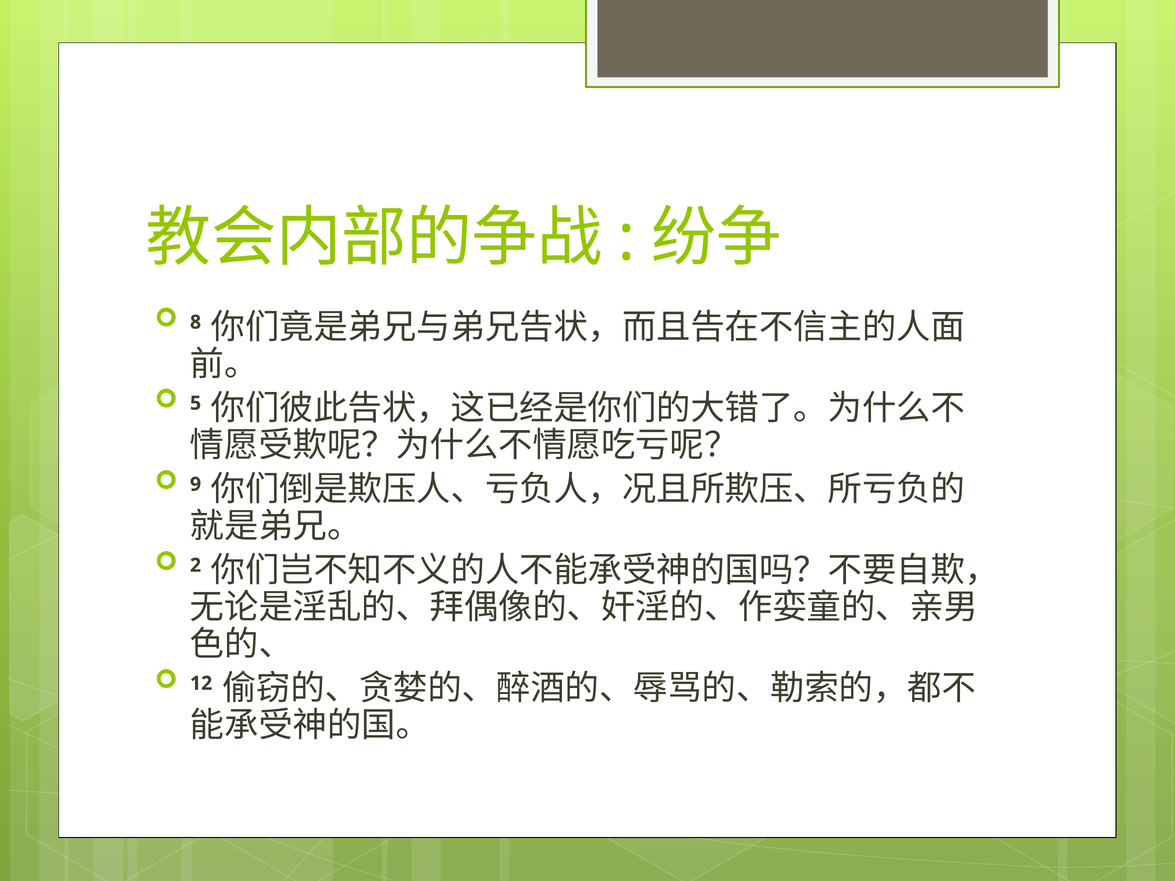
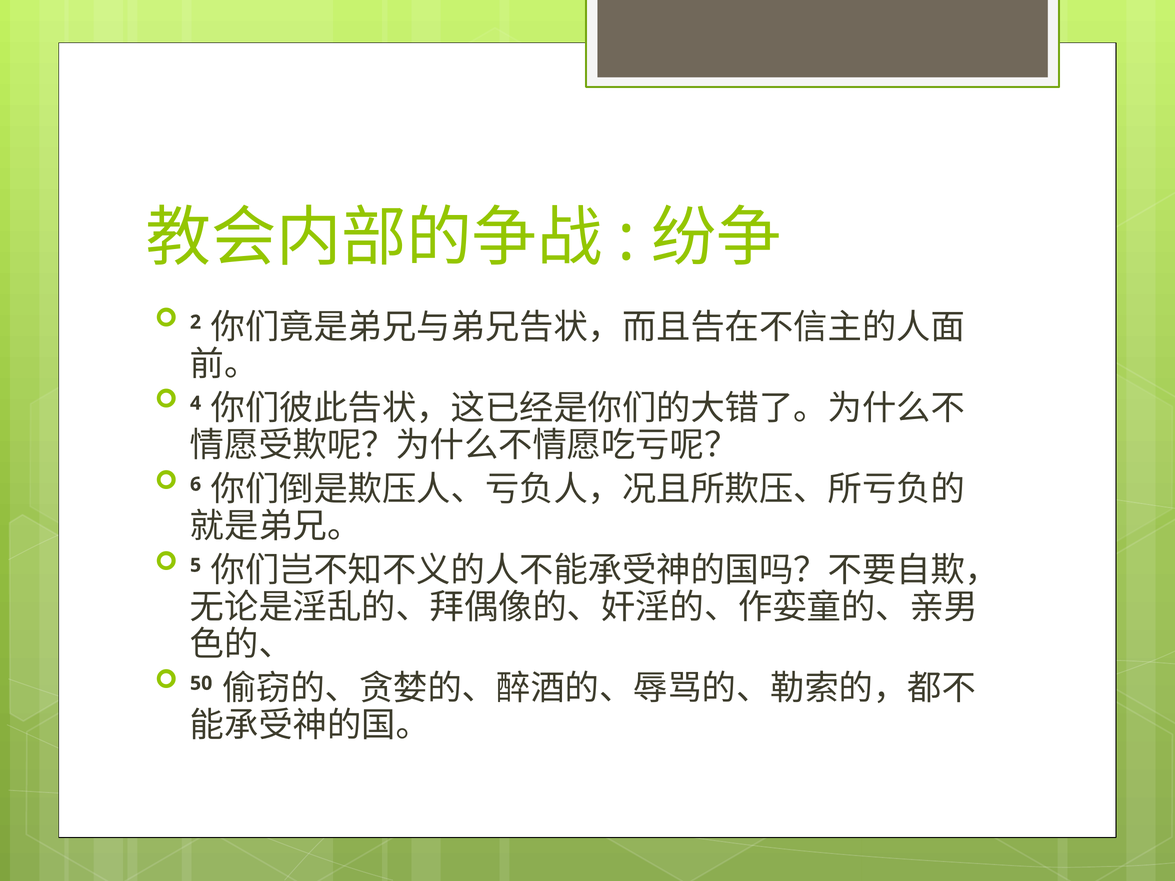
8: 8 -> 2 (196, 322)
5: 5 -> 4 (196, 403)
9: 9 -> 6 (196, 484)
2: 2 -> 5 (196, 565)
12: 12 -> 50 (201, 684)
